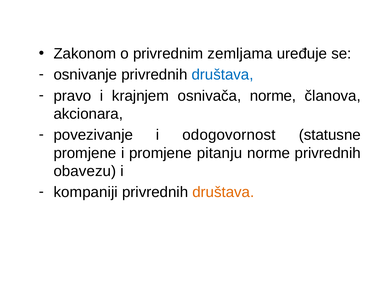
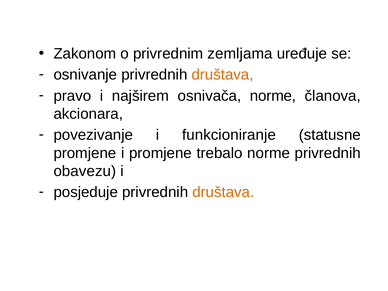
društava colour: blue -> orange (223, 75)
krajnjem: krajnjem -> najširem (140, 96)
odogovornost: odogovornost -> funkcioniranje (229, 135)
pitanju: pitanju -> trebalo (220, 153)
kompaniji: kompaniji -> posjeduje (86, 192)
